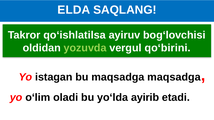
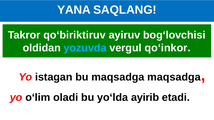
ELDA: ELDA -> YANA (74, 10)
qo‘ishlatilsa: qo‘ishlatilsa -> qo‘biriktiruv (75, 35)
yozuvda colour: light green -> light blue (85, 48)
qo‘birini: qo‘birini -> qo‘inkor (168, 48)
